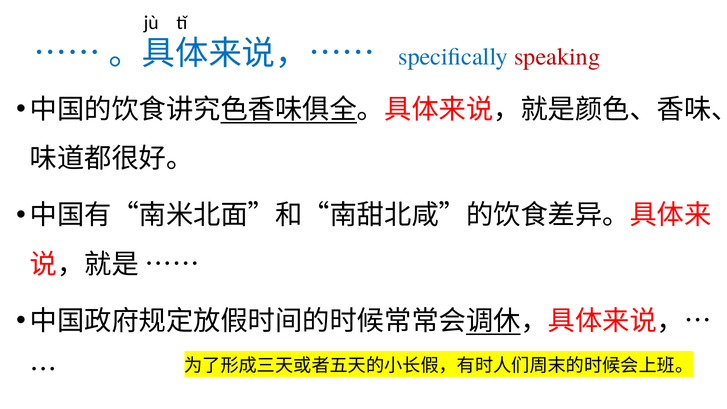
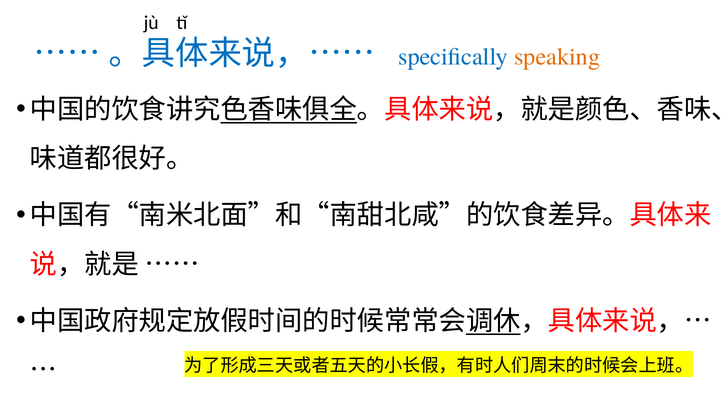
speaking colour: red -> orange (557, 57)
